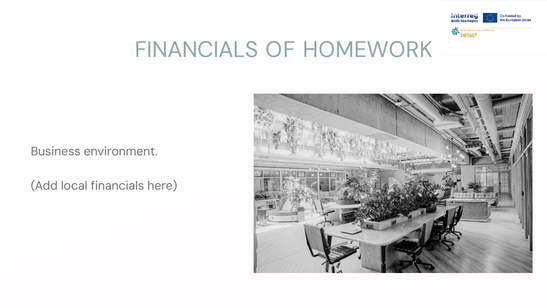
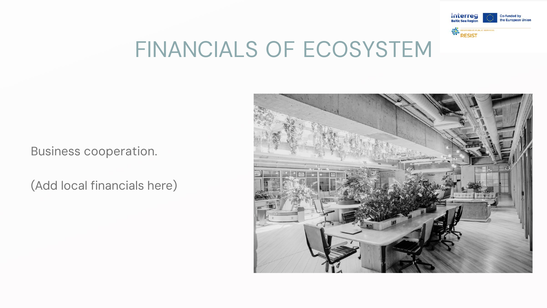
HOMEWORK: HOMEWORK -> ECOSYSTEM (368, 50)
environment: environment -> cooperation (121, 151)
